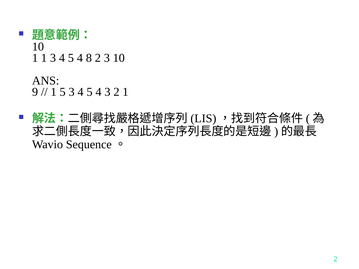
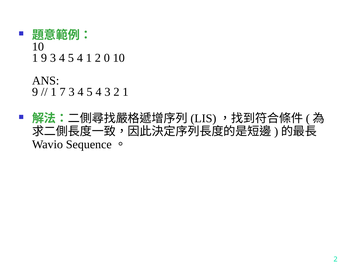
1 1: 1 -> 9 (44, 58)
4 8: 8 -> 1 (89, 58)
2 3: 3 -> 0 (107, 58)
1 5: 5 -> 7 (63, 92)
